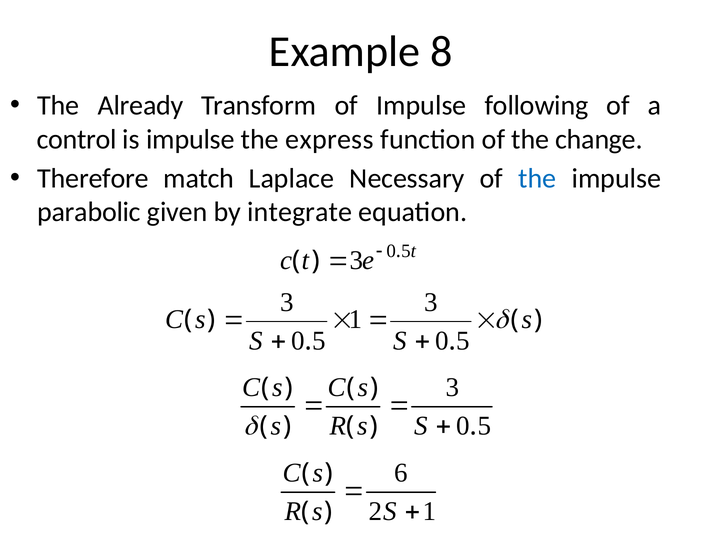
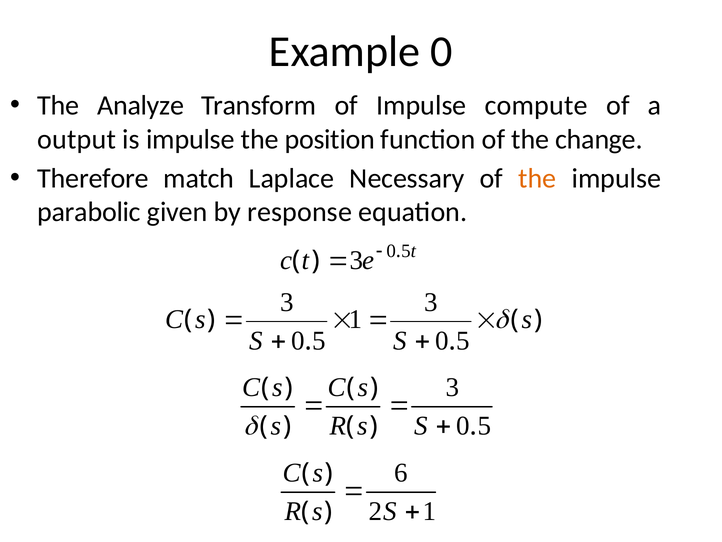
Example 8: 8 -> 0 (441, 52)
Already: Already -> Analyze (141, 105)
following: following -> compute (536, 105)
control: control -> output (77, 139)
express: express -> position (330, 139)
the colour: blue -> orange (537, 178)
integrate: integrate -> response (300, 212)
